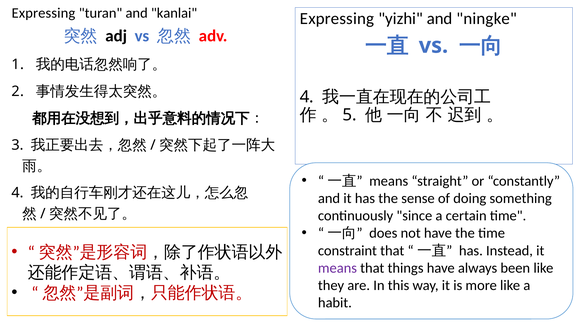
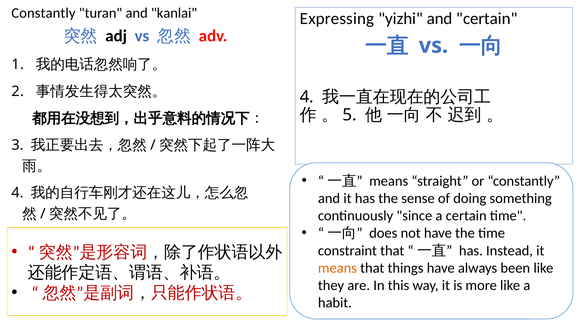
Expressing: Expressing -> Constantly (43, 13)
and ningke: ningke -> certain (487, 19)
means colour: purple -> orange (337, 268)
